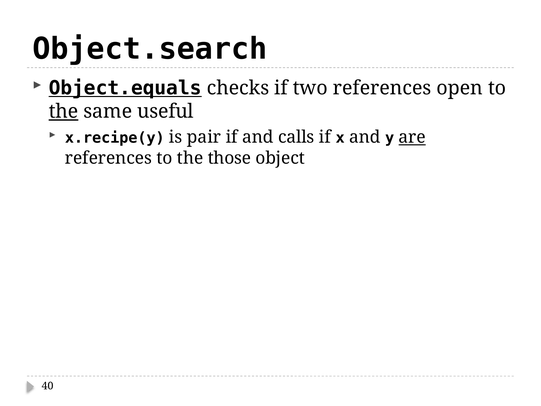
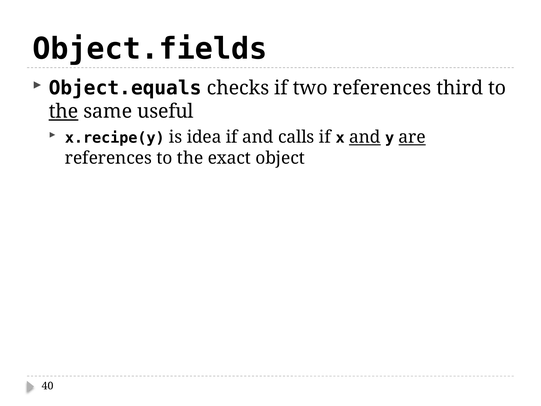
Object.search: Object.search -> Object.fields (150, 49)
Object.equals underline: present -> none (125, 88)
open: open -> third (460, 88)
pair: pair -> idea (204, 137)
and underline: none -> present (365, 137)
those: those -> exact (229, 158)
